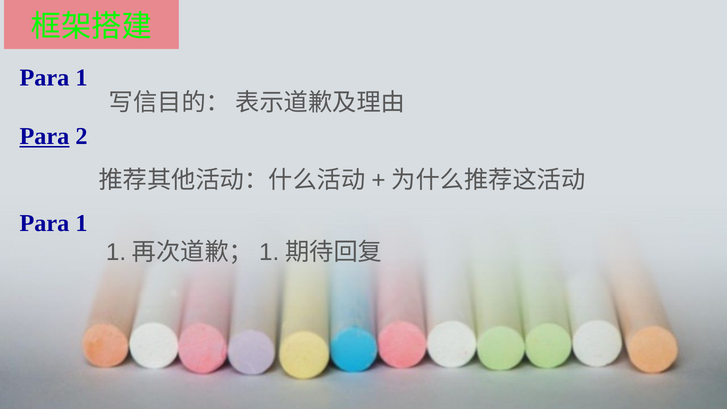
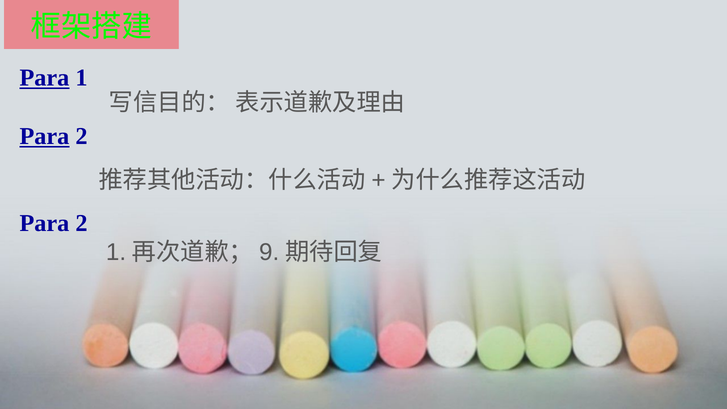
Para underline: none -> present (44, 78)
1: 1 -> 2 (81, 223)
1: 1 -> 9 (269, 252)
